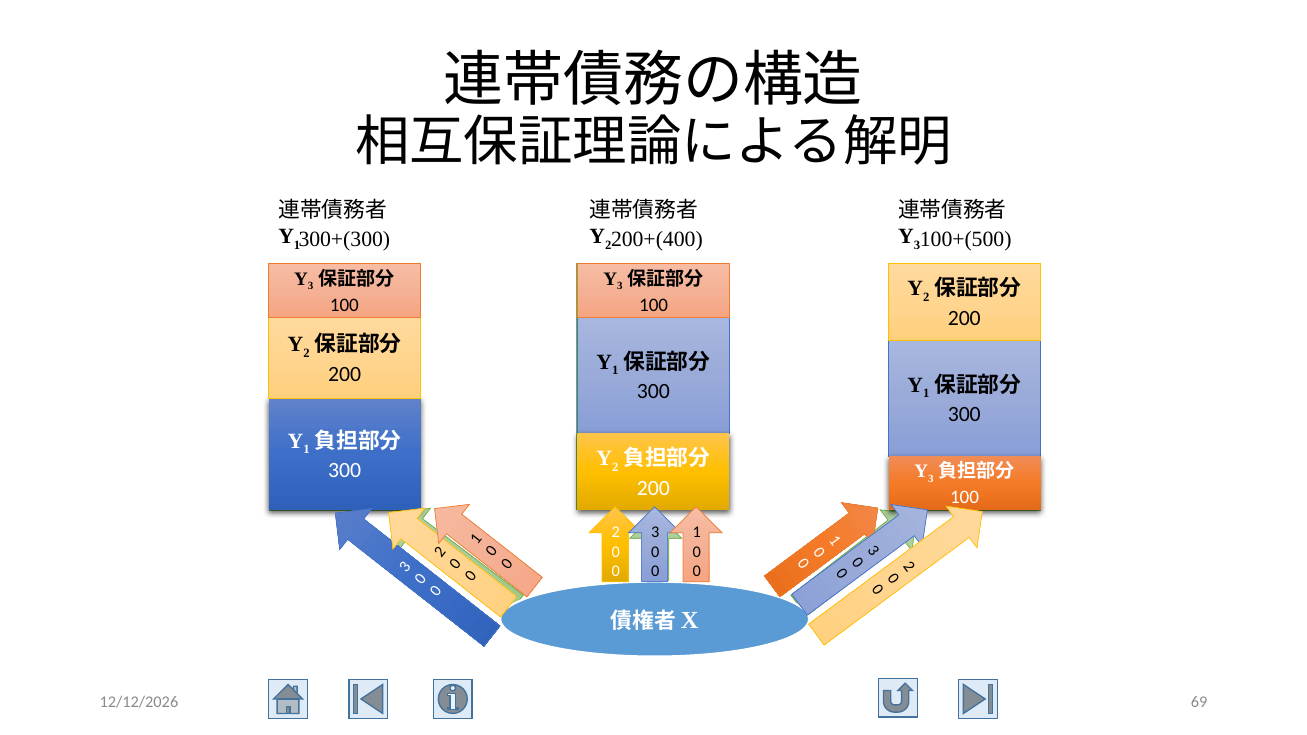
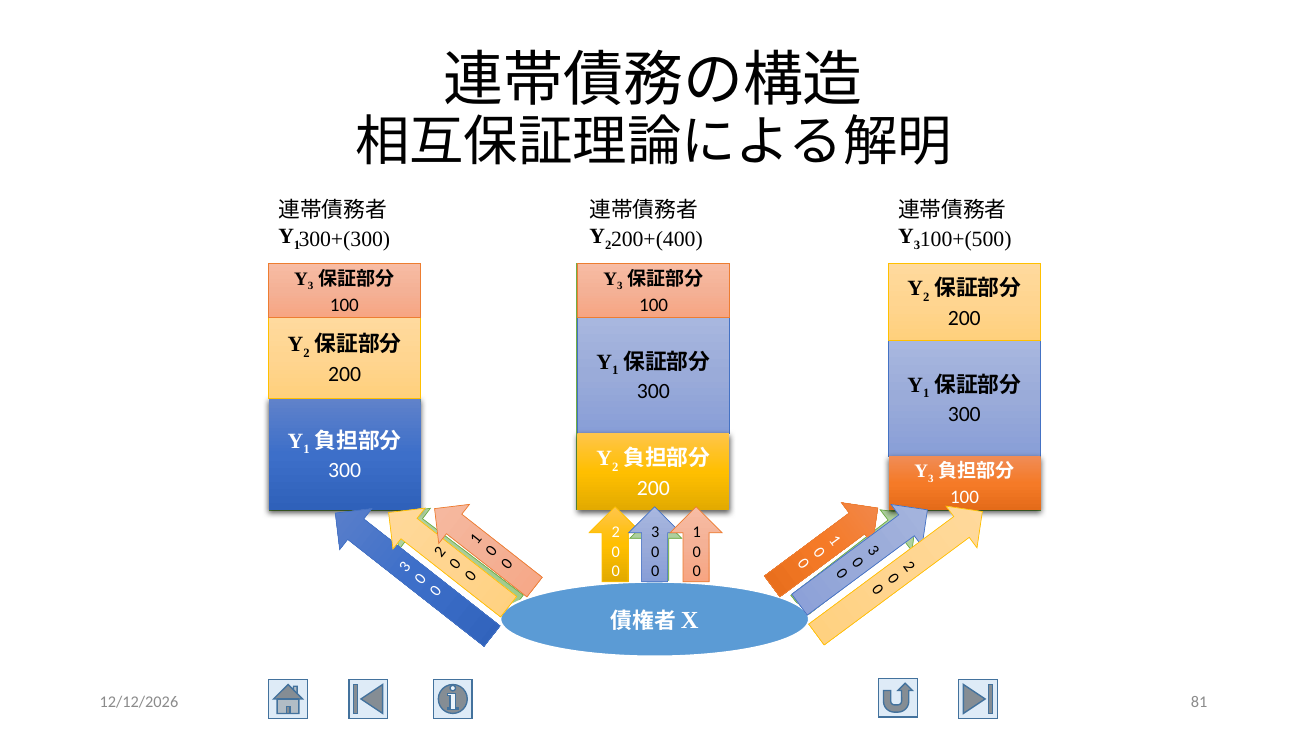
69: 69 -> 81 (1199, 702)
